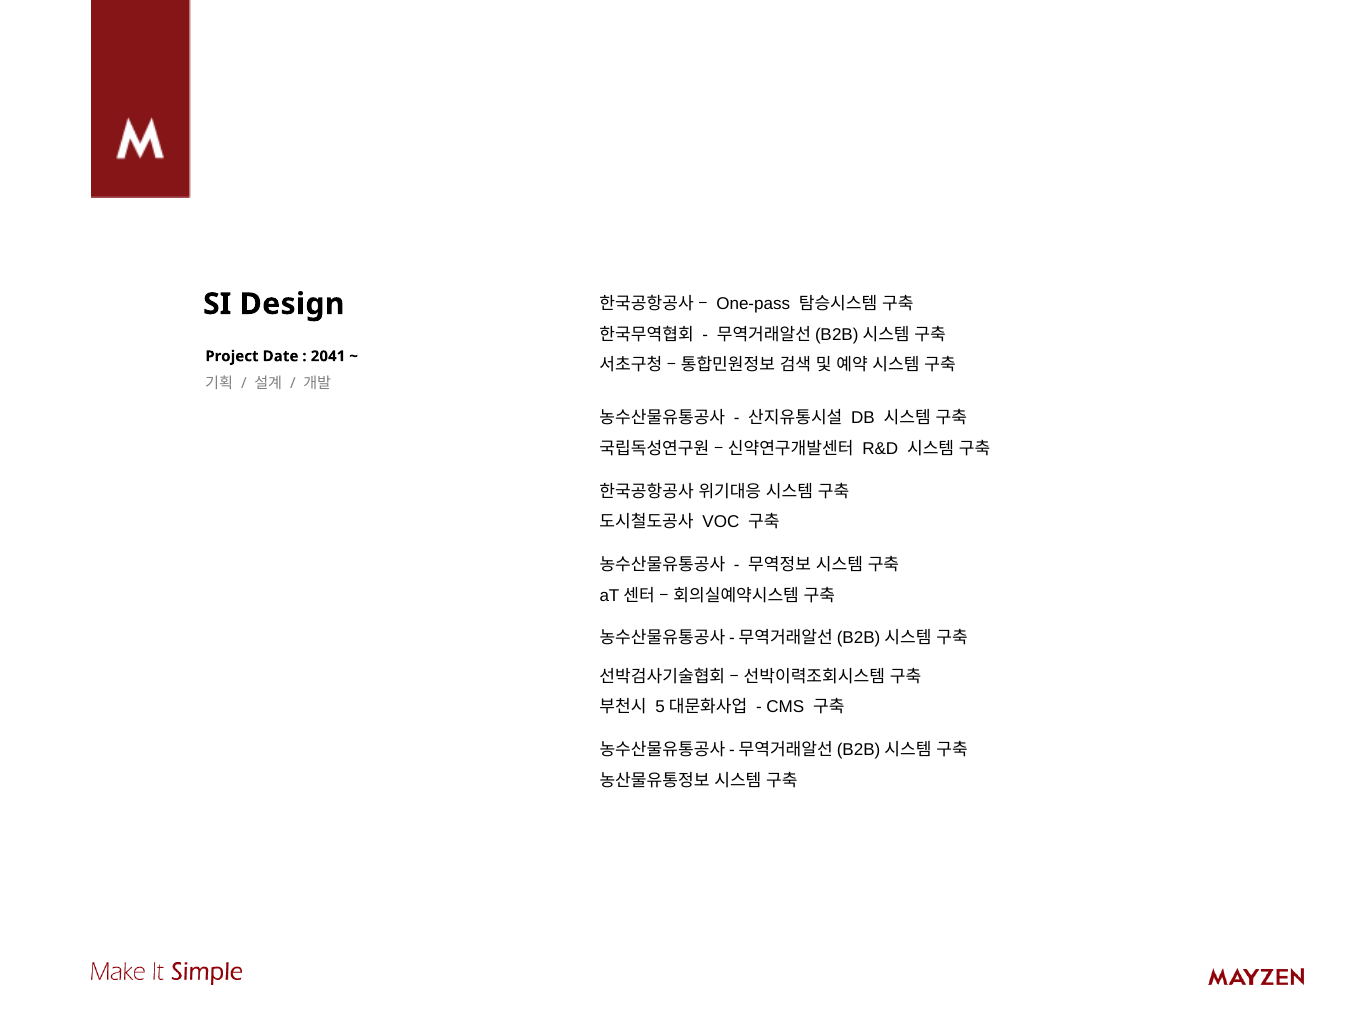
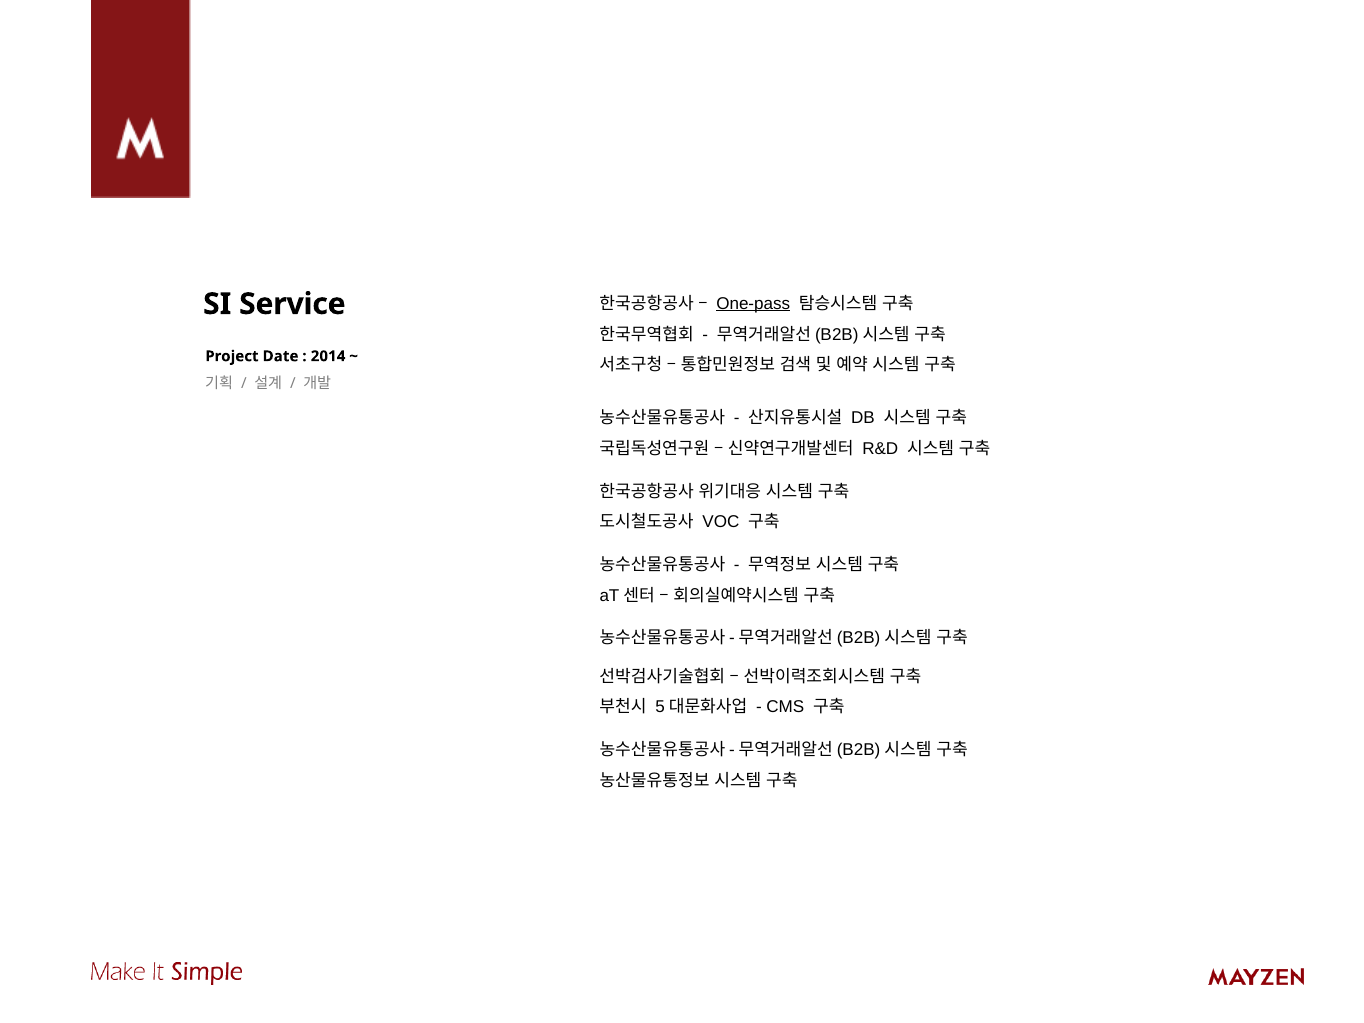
One-pass underline: none -> present (753, 304)
Design: Design -> Service (292, 304)
2041: 2041 -> 2014 (328, 356)
